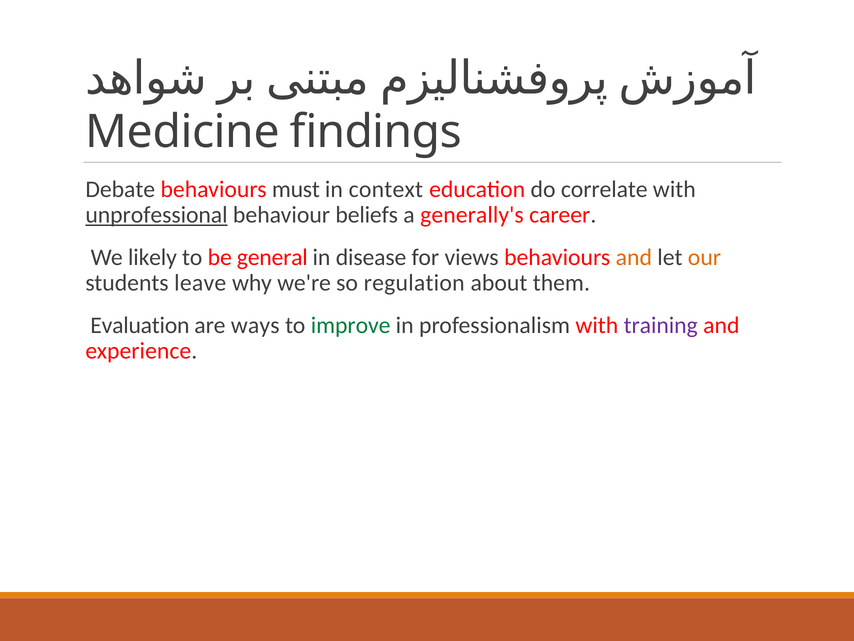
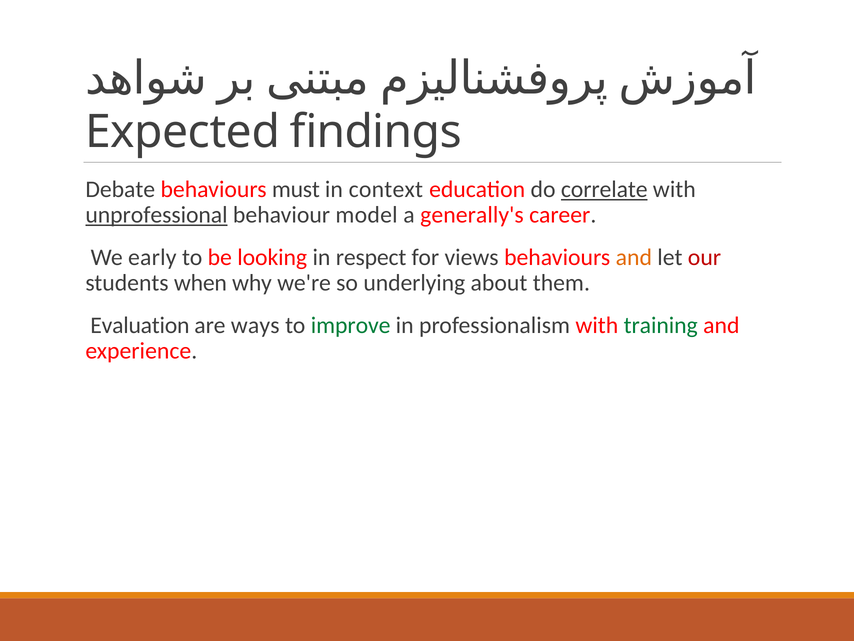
Medicine: Medicine -> Expected (183, 132)
correlate underline: none -> present (604, 189)
beliefs: beliefs -> model (367, 215)
likely: likely -> early (152, 257)
general: general -> looking (272, 257)
disease: disease -> respect (371, 257)
our colour: orange -> red (705, 257)
leave: leave -> when (200, 283)
regulation: regulation -> underlying (414, 283)
training colour: purple -> green (661, 325)
